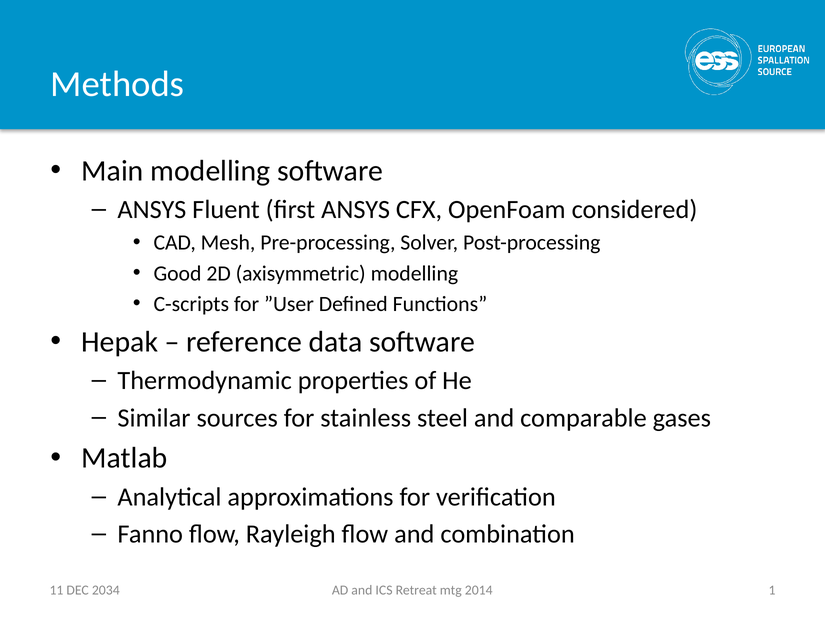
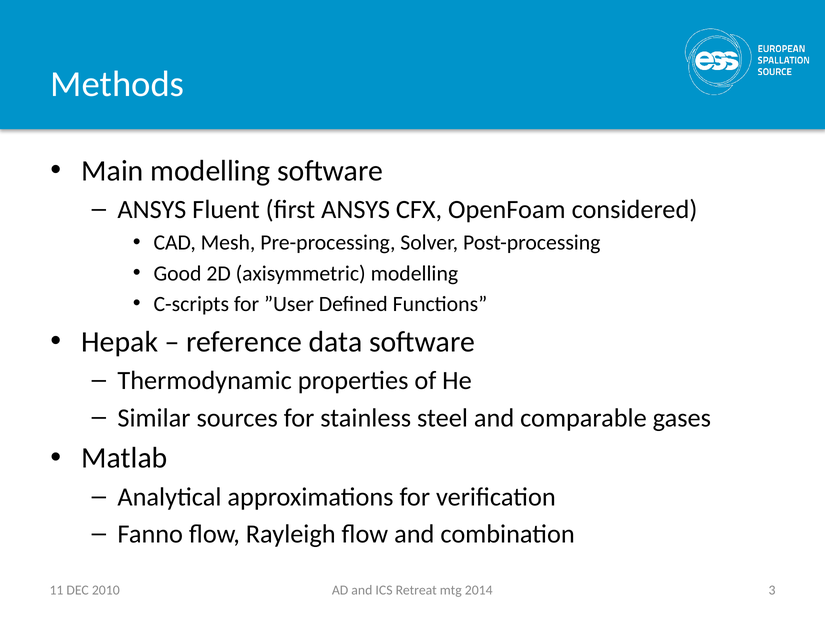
1: 1 -> 3 (772, 591)
2034: 2034 -> 2010 (106, 591)
